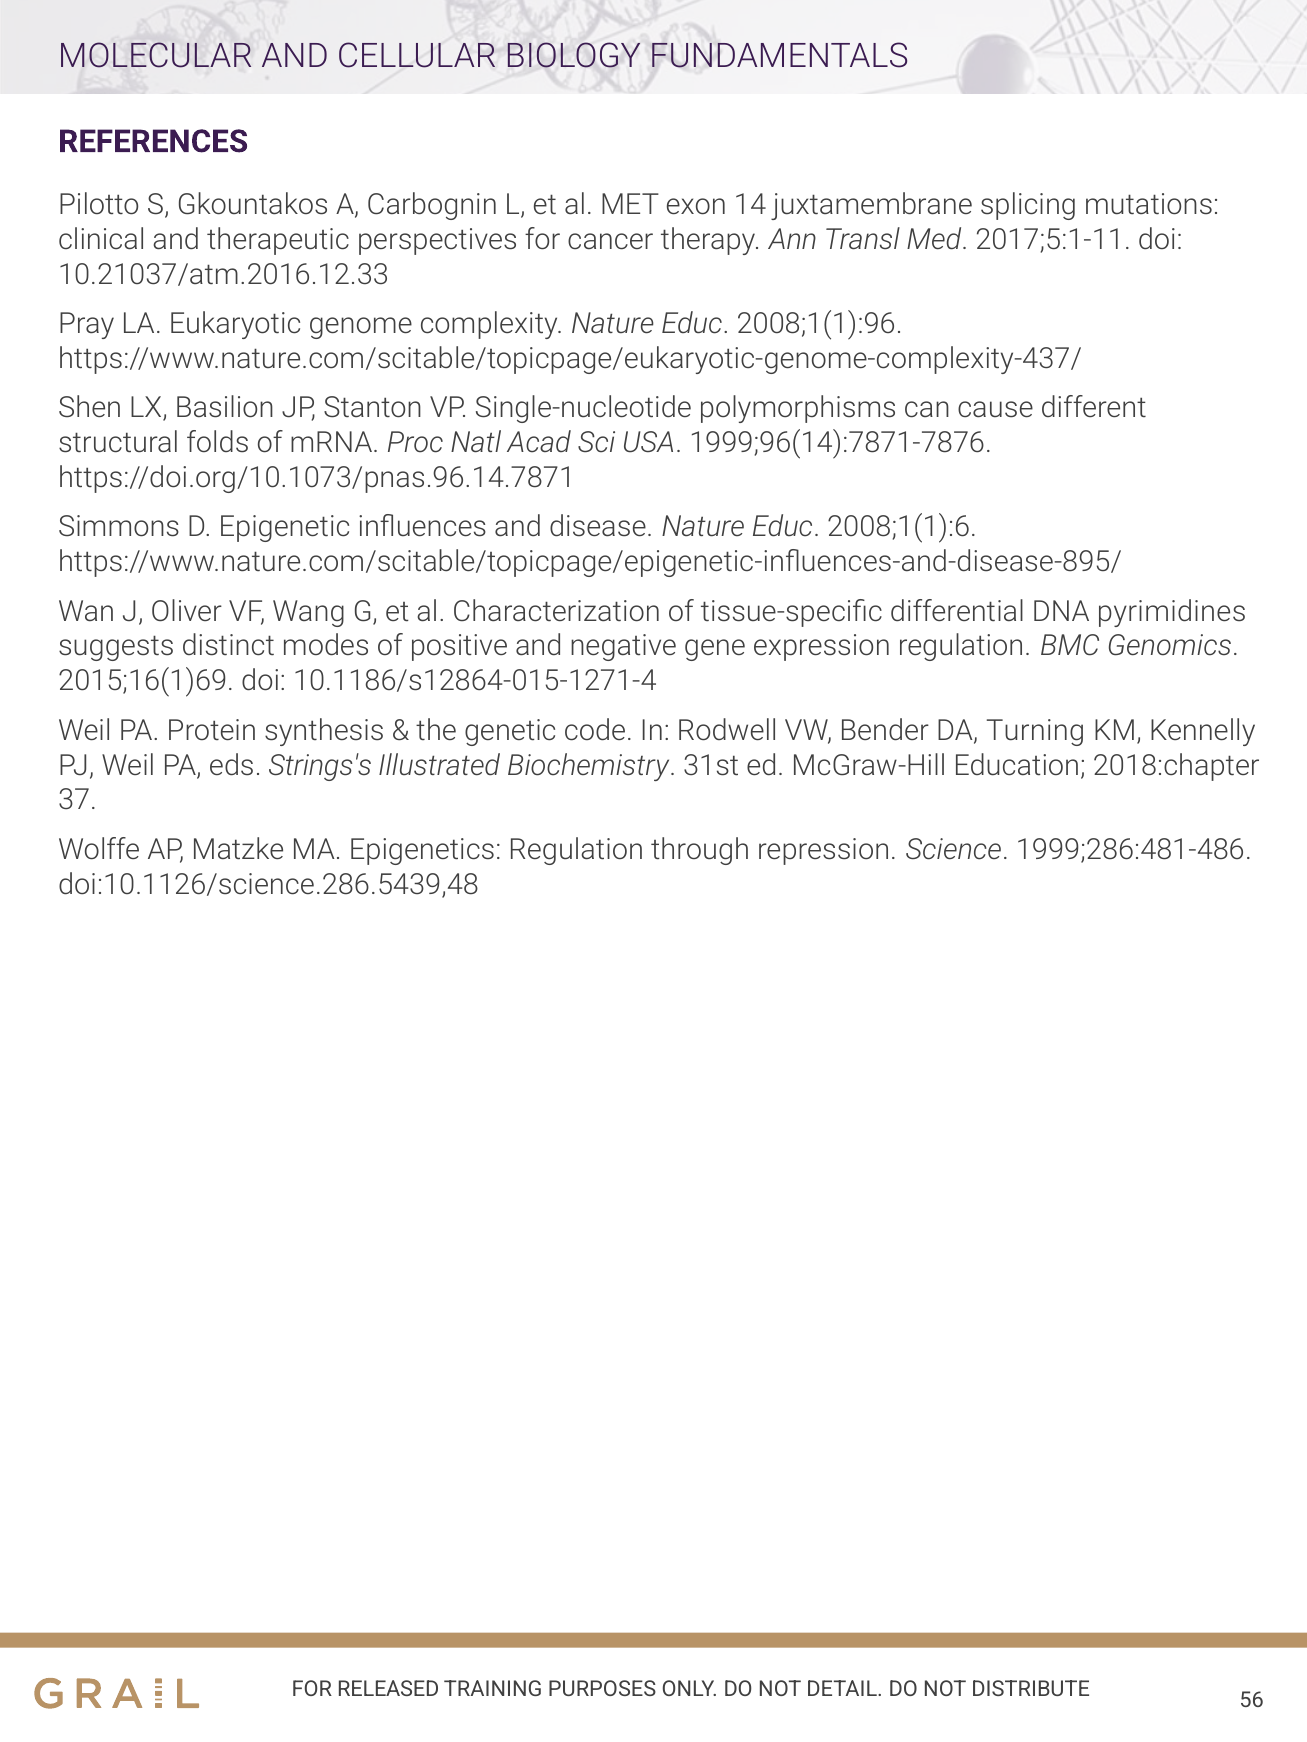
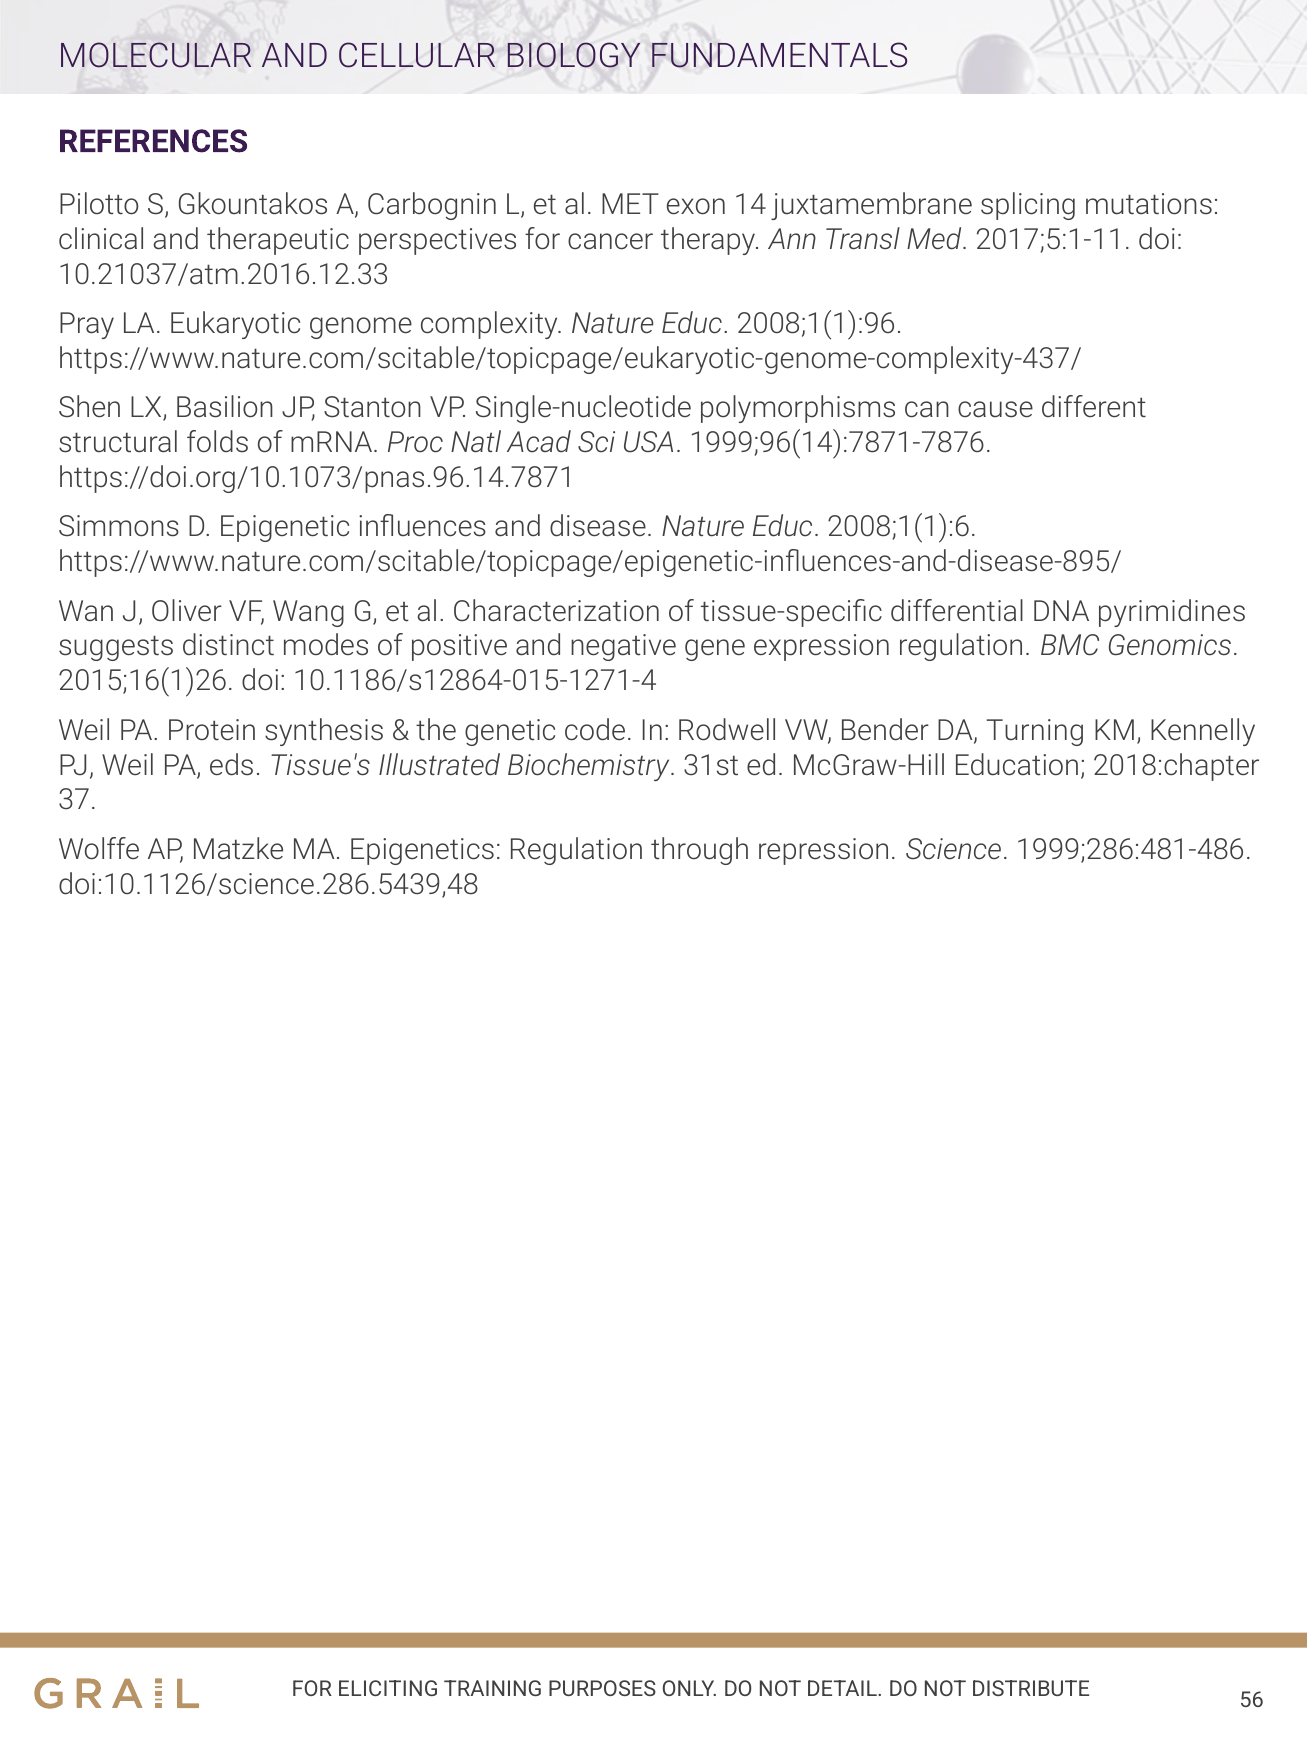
2015;16(1)69: 2015;16(1)69 -> 2015;16(1)26 (146, 682)
Strings's: Strings's -> Tissue's (320, 766)
RELEASED: RELEASED -> ELICITING (388, 1690)
